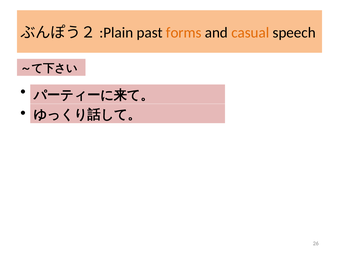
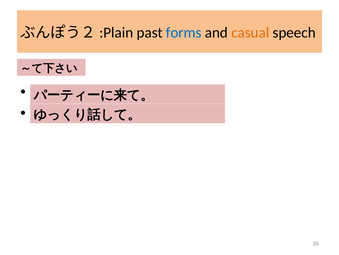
forms colour: orange -> blue (184, 32)
